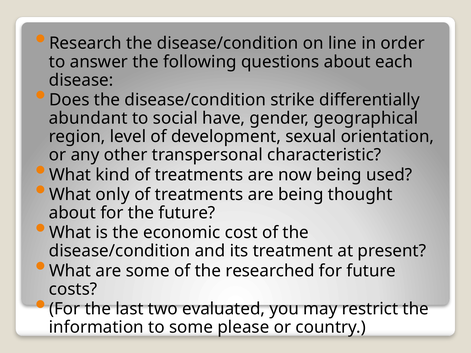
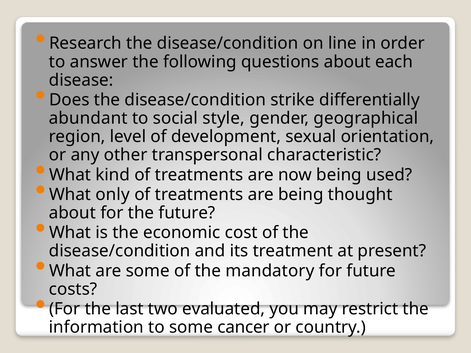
have: have -> style (224, 118)
researched: researched -> mandatory (270, 271)
please: please -> cancer (244, 328)
